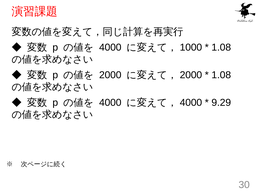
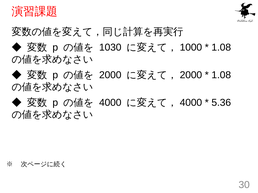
4000: 4000 -> 1030 (110, 48)
9.29: 9.29 -> 5.36 (221, 103)
